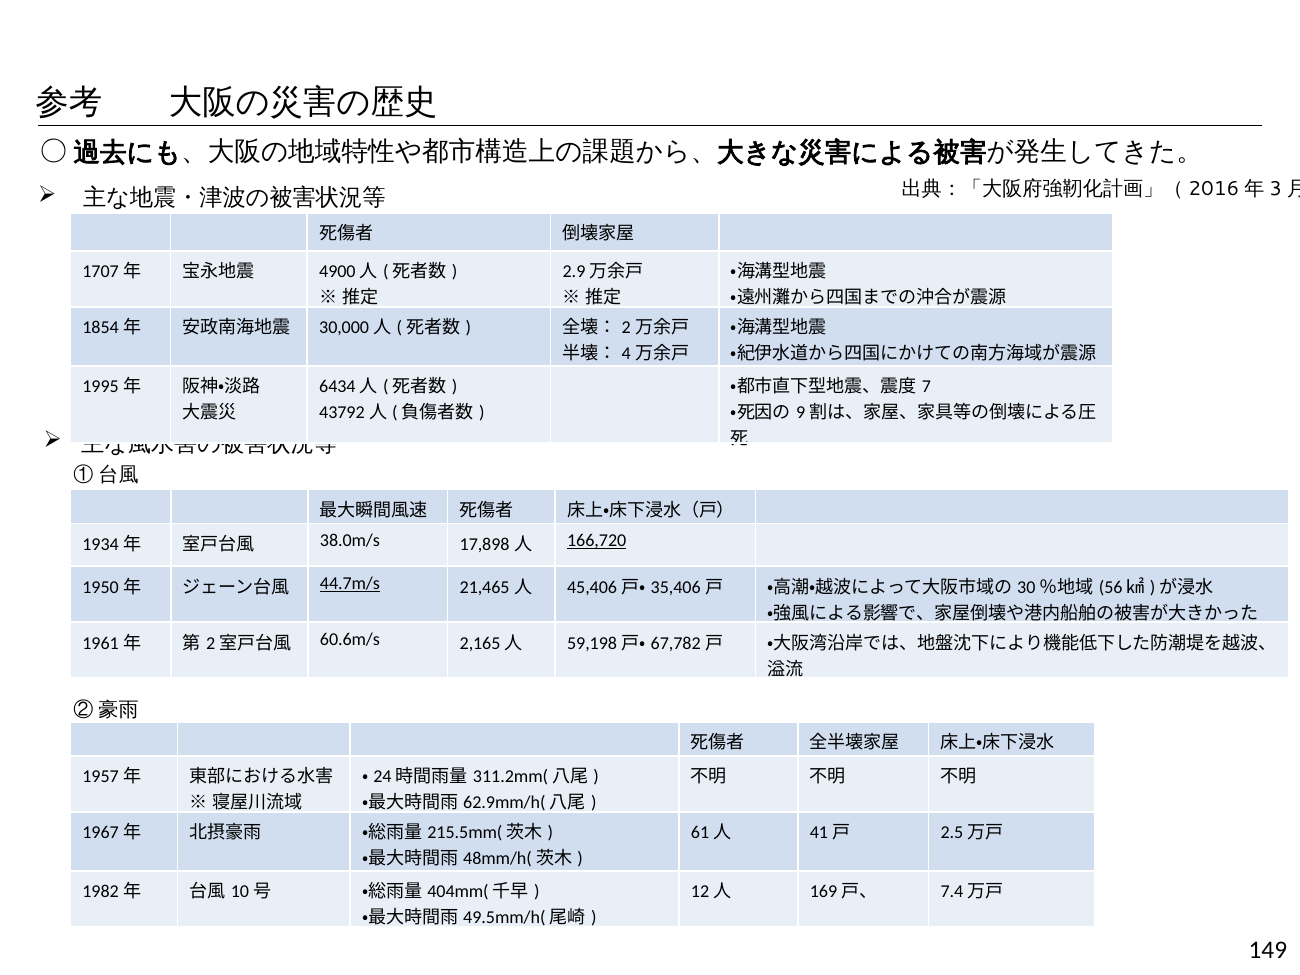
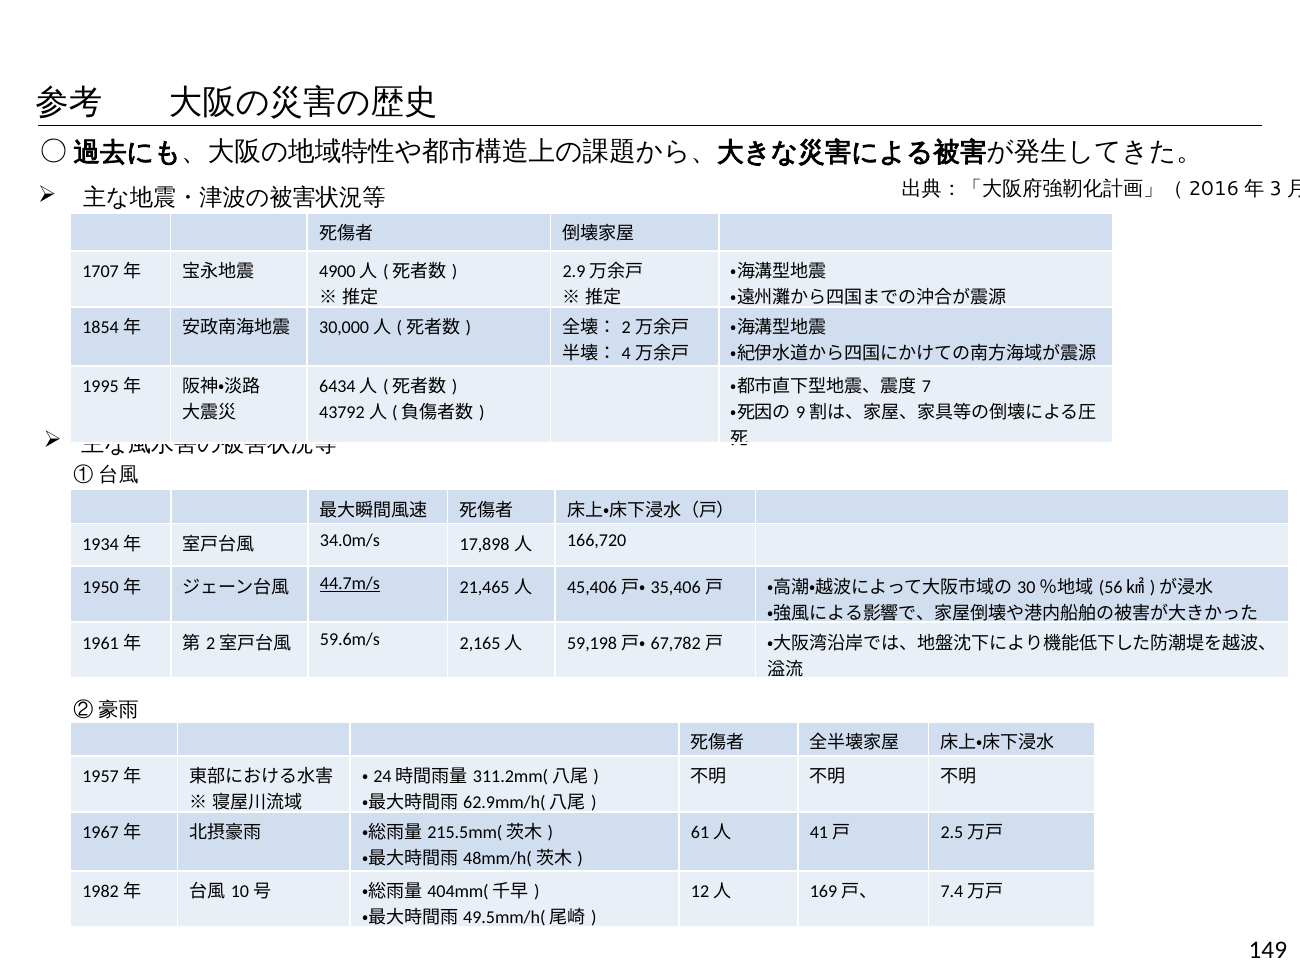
38.0m/s: 38.0m/s -> 34.0m/s (350, 540)
166,720 underline: present -> none (597, 540)
60.6m/s: 60.6m/s -> 59.6m/s (350, 639)
